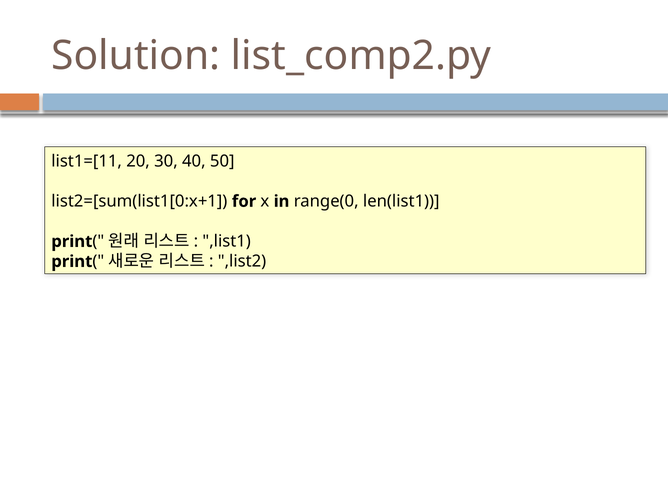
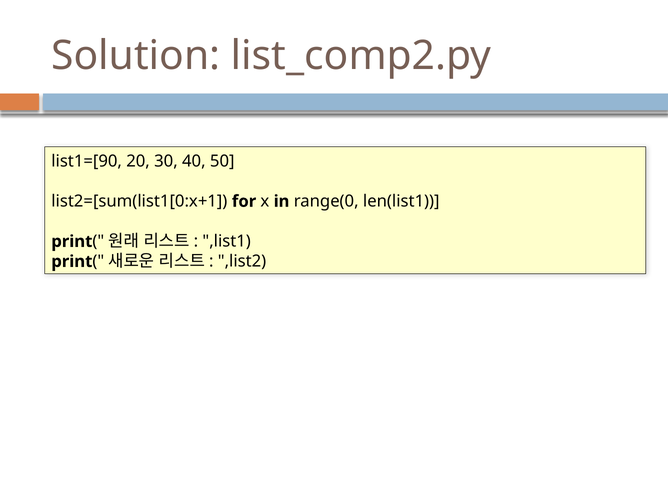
list1=[11: list1=[11 -> list1=[90 (87, 161)
